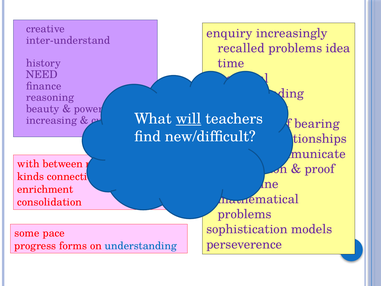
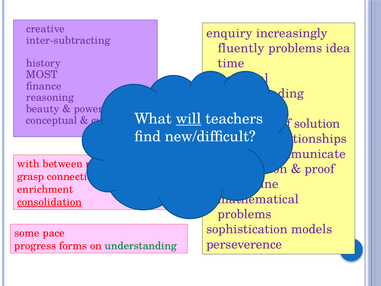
inter-understand: inter-understand -> inter-subtracting (68, 40)
recalled: recalled -> fluently (241, 48)
NEED: NEED -> MOST (42, 75)
increasing: increasing -> conceptual (52, 120)
bearing: bearing -> solution (317, 124)
kinds: kinds -> grasp (31, 177)
consolidation underline: none -> present (50, 202)
understanding colour: blue -> green (141, 246)
